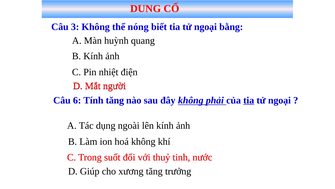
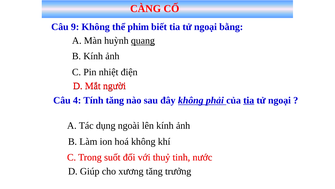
DUNG: DUNG -> CÀNG (146, 9)
3: 3 -> 9 (75, 27)
nóng: nóng -> phim (138, 27)
quang underline: none -> present (143, 41)
6: 6 -> 4 (77, 100)
